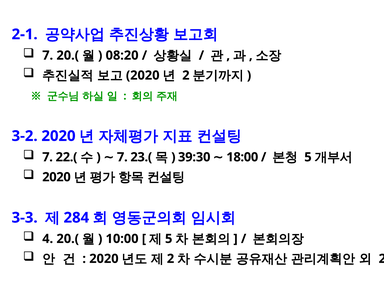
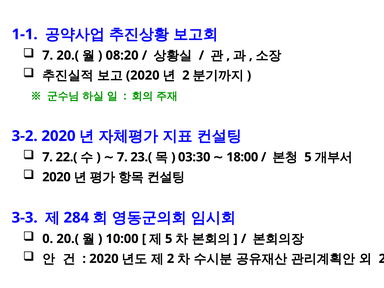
2-1: 2-1 -> 1-1 (25, 34)
39:30: 39:30 -> 03:30 (194, 157)
4: 4 -> 0 (48, 239)
